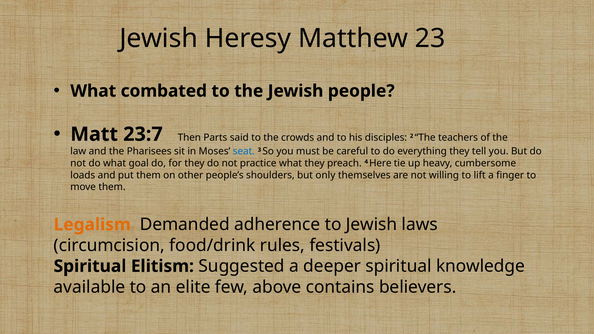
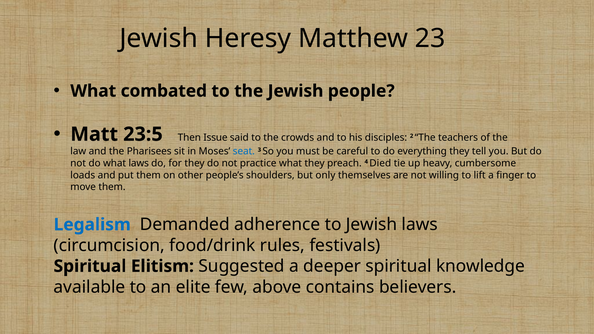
23:7: 23:7 -> 23:5 (143, 134)
Parts: Parts -> Issue (215, 138)
what goal: goal -> laws (139, 163)
Here: Here -> Died (380, 163)
Legalism colour: orange -> blue (92, 225)
